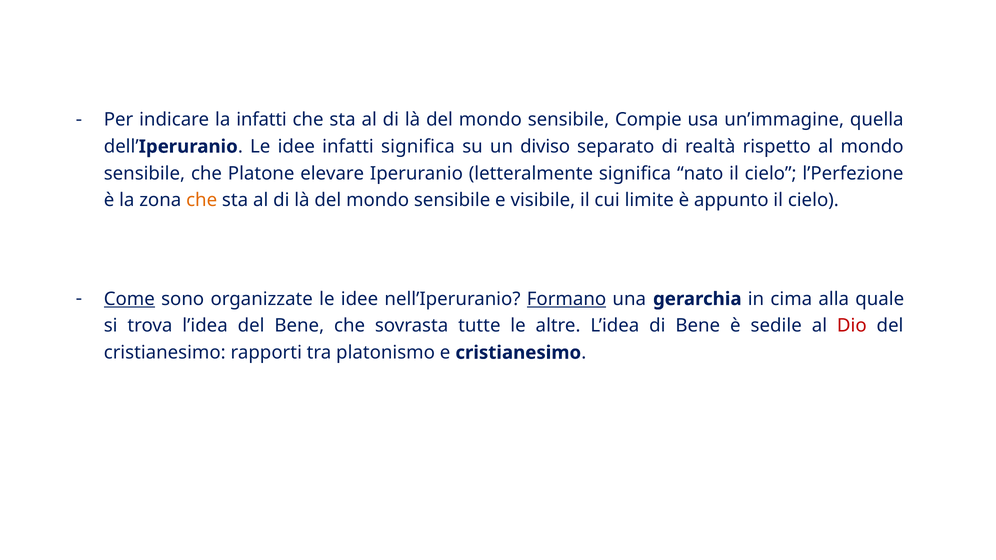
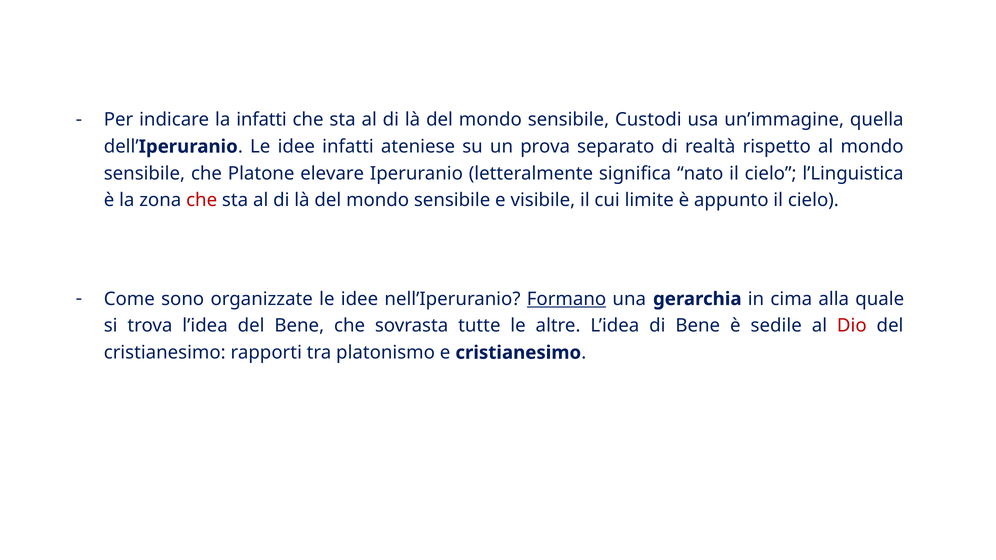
Compie: Compie -> Custodi (648, 120)
infatti significa: significa -> ateniese (418, 147)
diviso: diviso -> prova (545, 147)
l’Perfezione: l’Perfezione -> l’Linguistica (853, 174)
che colour: orange -> red (202, 200)
Come underline: present -> none (129, 299)
